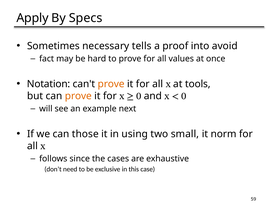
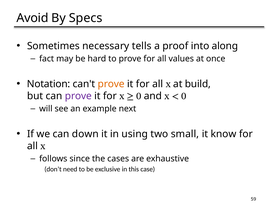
Apply: Apply -> Avoid (32, 18)
avoid: avoid -> along (225, 46)
tools: tools -> build (198, 84)
prove colour: orange -> purple (78, 96)
those: those -> down (85, 134)
norm: norm -> know (224, 134)
